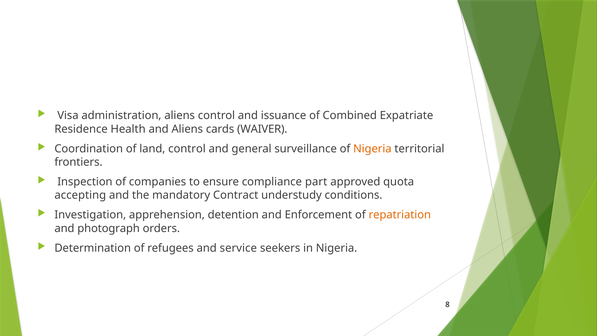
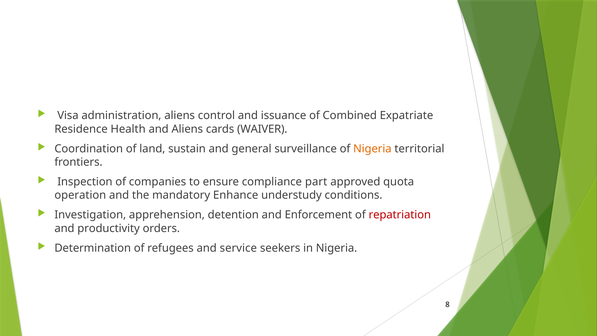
land control: control -> sustain (187, 149)
accepting: accepting -> operation (80, 195)
Contract: Contract -> Enhance (236, 195)
repatriation colour: orange -> red (400, 215)
photograph: photograph -> productivity (109, 228)
